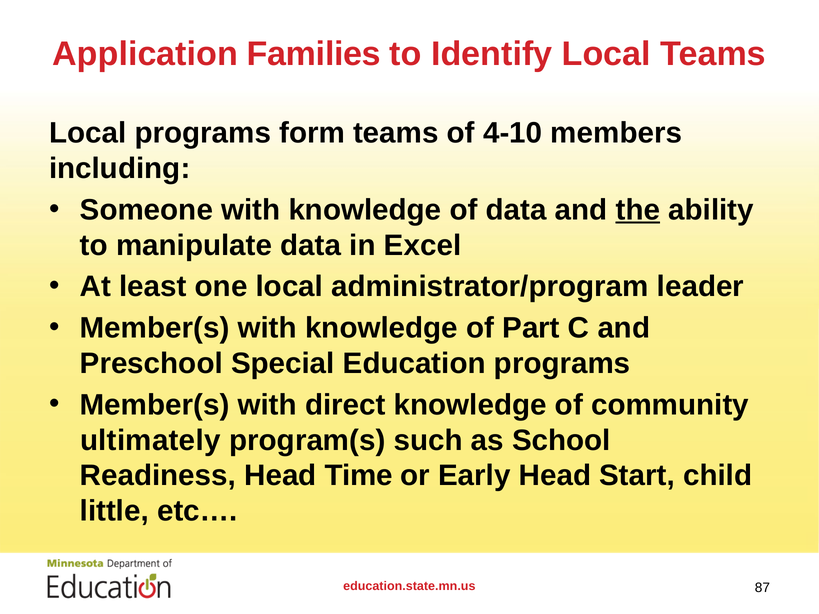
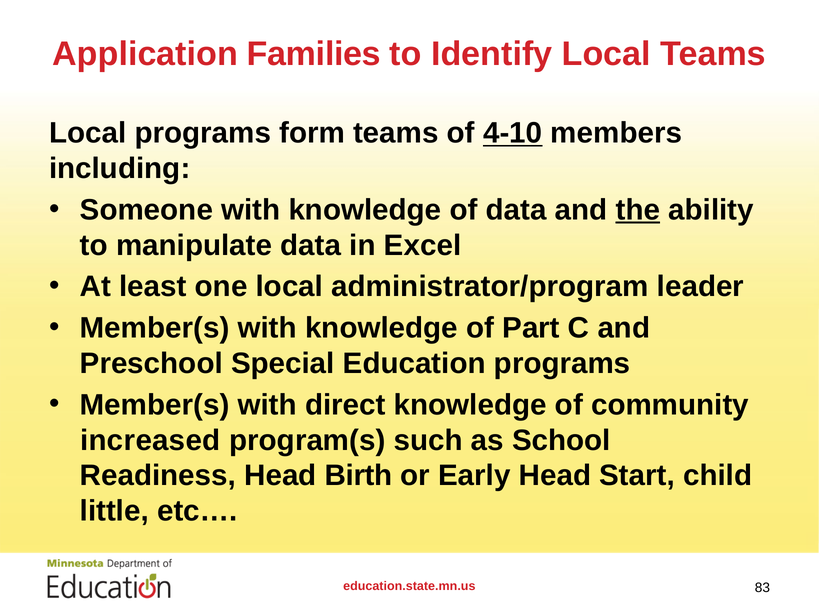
4-10 underline: none -> present (513, 133)
ultimately: ultimately -> increased (150, 440)
Time: Time -> Birth (359, 476)
87: 87 -> 83 (762, 588)
